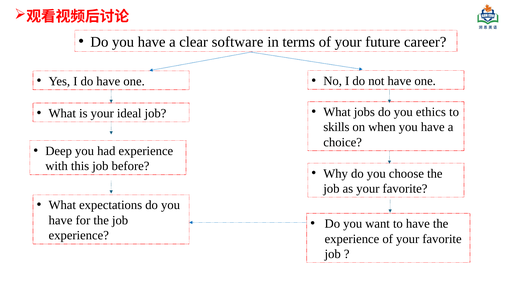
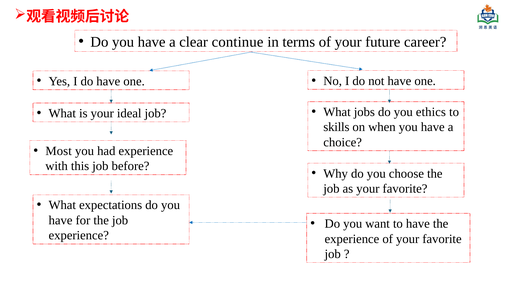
software: software -> continue (238, 42)
Deep: Deep -> Most (59, 151)
